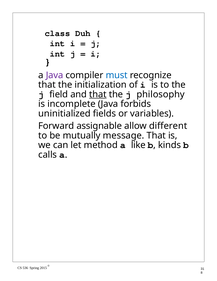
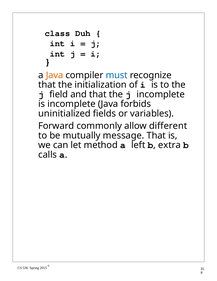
Java colour: purple -> orange (55, 75)
that underline: present -> none (98, 94)
j philosophy: philosophy -> incomplete (161, 94)
assignable: assignable -> commonly (99, 126)
like: like -> left (138, 145)
kinds: kinds -> extra (169, 145)
